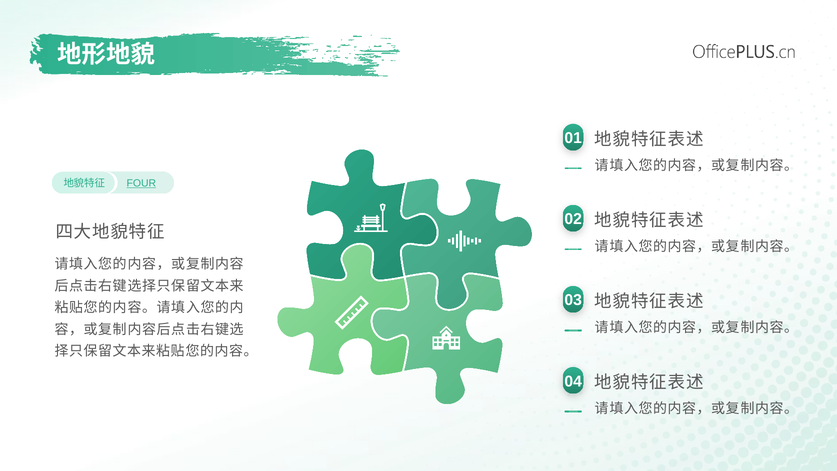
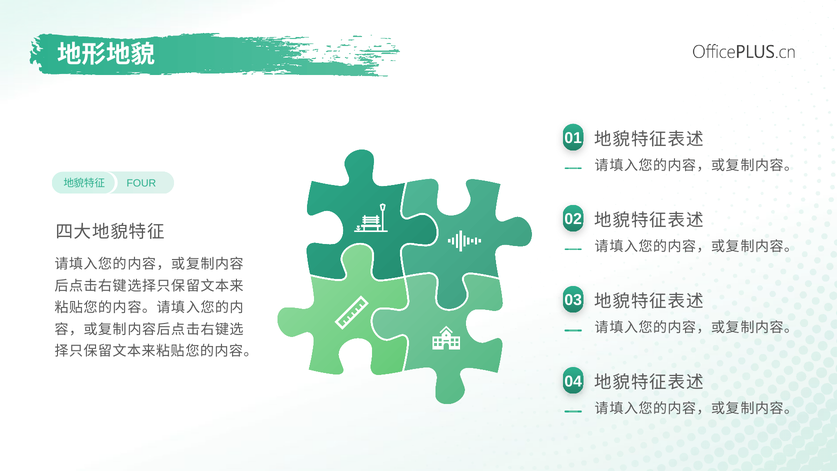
FOUR underline: present -> none (141, 183)
